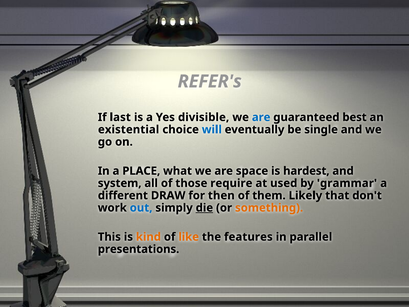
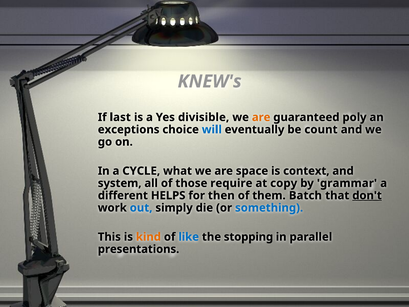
REFER's: REFER's -> KNEW's (210, 81)
are colour: blue -> orange (261, 117)
best: best -> poly (354, 117)
existential: existential -> exceptions (129, 129)
single: single -> count (321, 129)
PLACE: PLACE -> CYCLE (141, 171)
hardest: hardest -> context (306, 171)
used: used -> copy (284, 183)
DRAW: DRAW -> HELPS (168, 195)
Likely: Likely -> Batch (305, 195)
don't underline: none -> present (367, 195)
die underline: present -> none (204, 208)
something colour: orange -> blue (269, 208)
like colour: orange -> blue (189, 237)
features: features -> stopping (248, 237)
